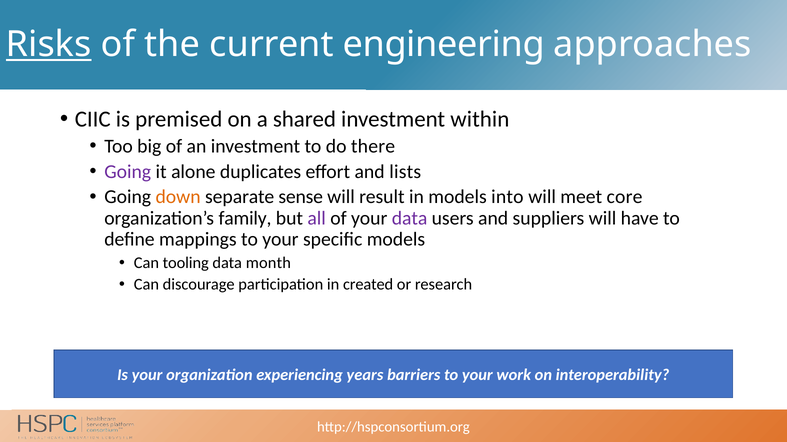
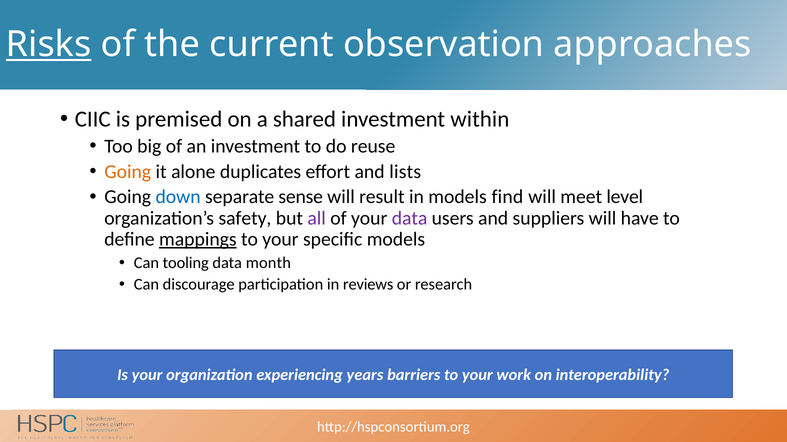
engineering: engineering -> observation (444, 45)
there: there -> reuse (373, 146)
Going colour: purple -> orange (128, 172)
down colour: orange -> blue (178, 197)
into: into -> find (507, 197)
core: core -> level (625, 197)
family: family -> safety (245, 218)
mappings underline: none -> present (198, 240)
created: created -> reviews (368, 285)
